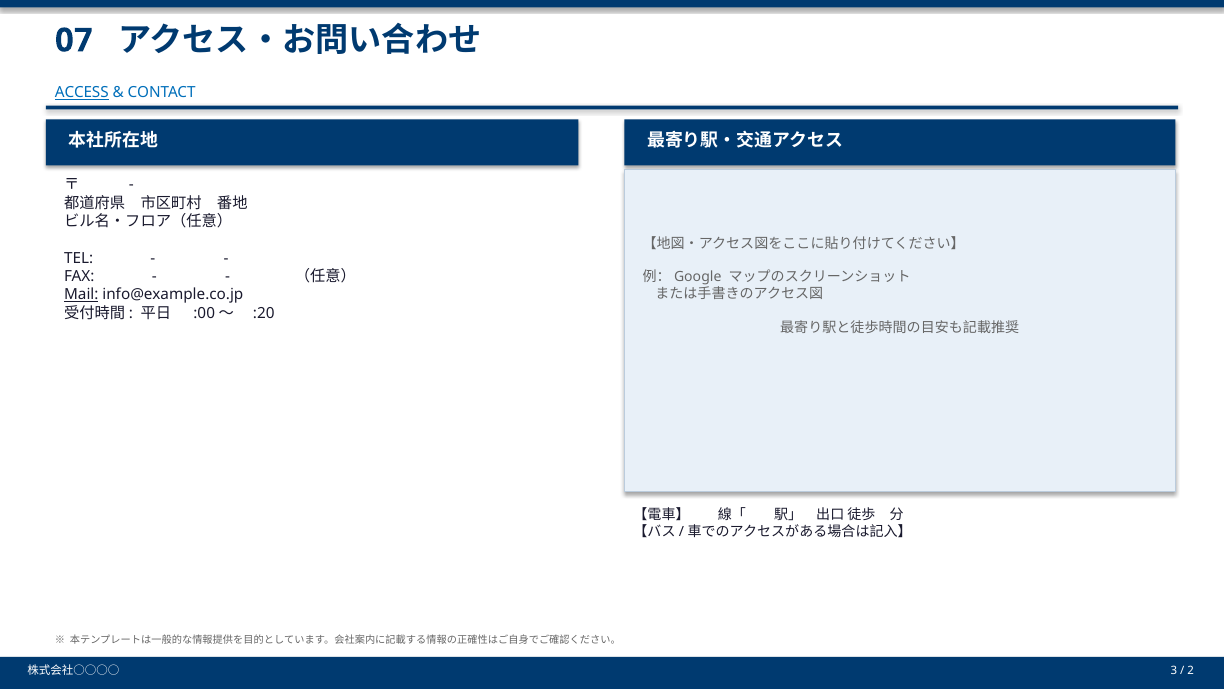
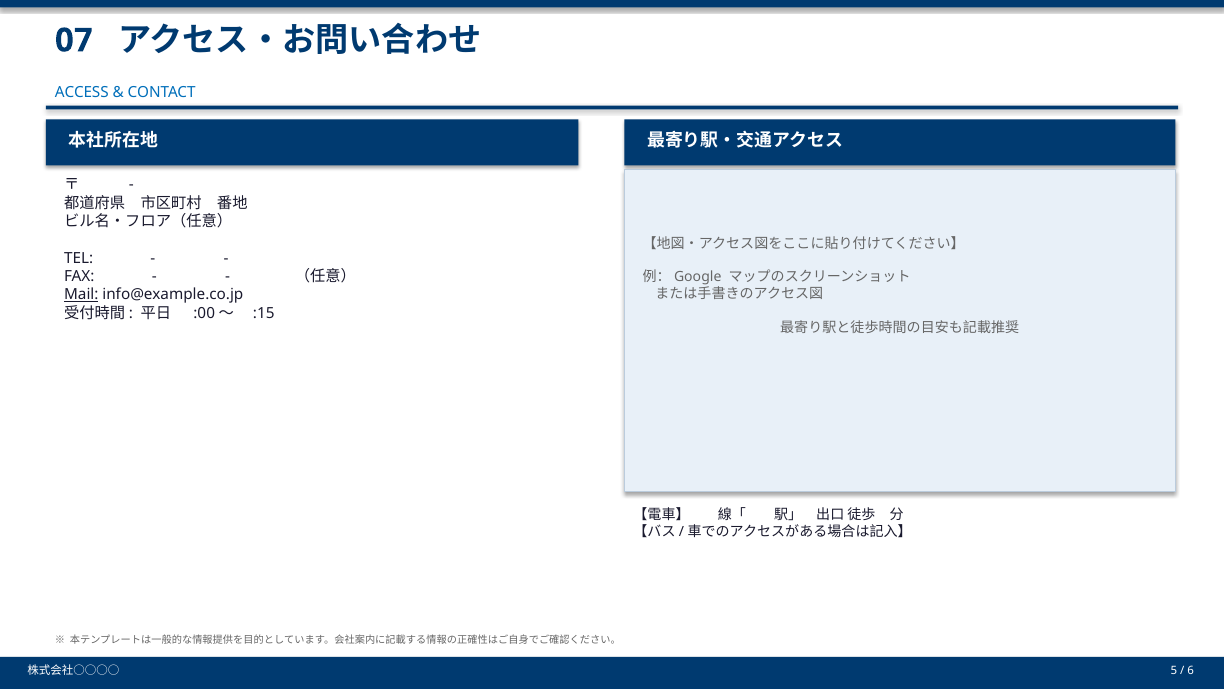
ACCESS underline: present -> none (82, 93)
:20: :20 -> :15 (264, 313)
3: 3 -> 5 (1174, 671)
2: 2 -> 6 (1191, 671)
